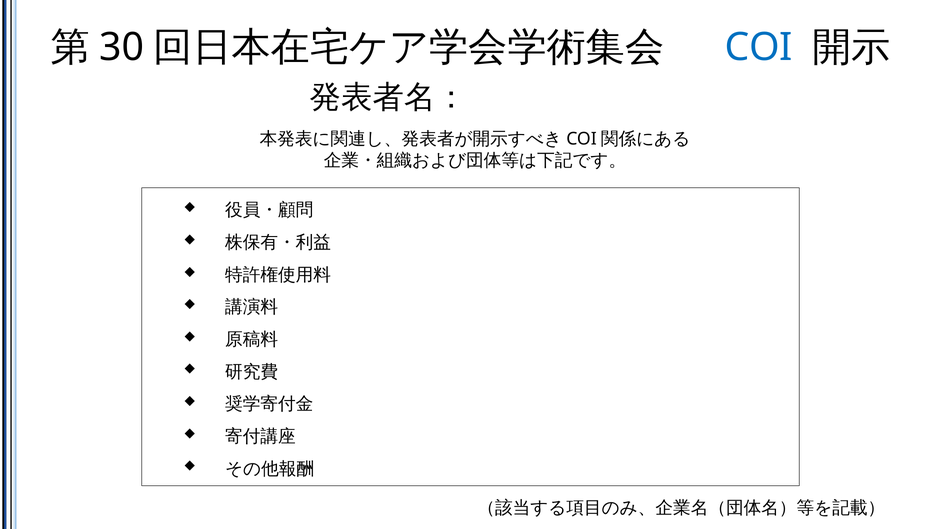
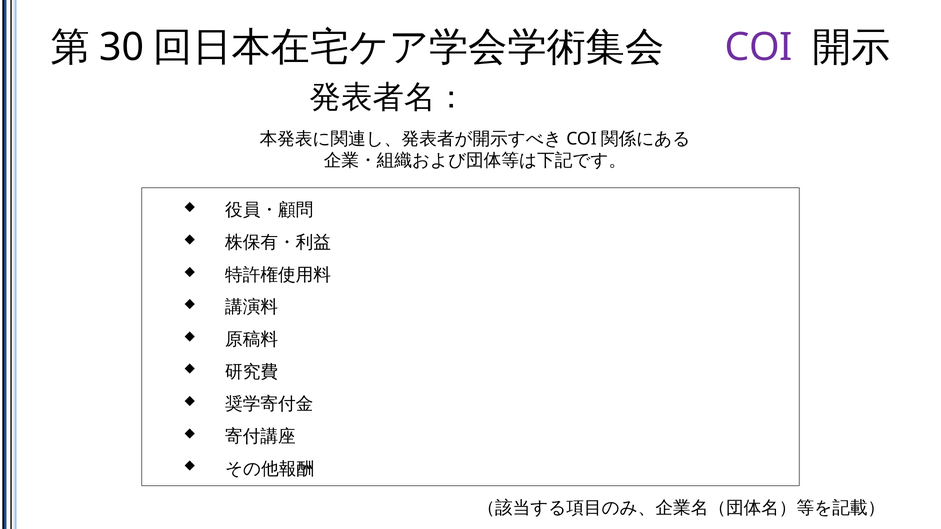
COI colour: blue -> purple (759, 48)
